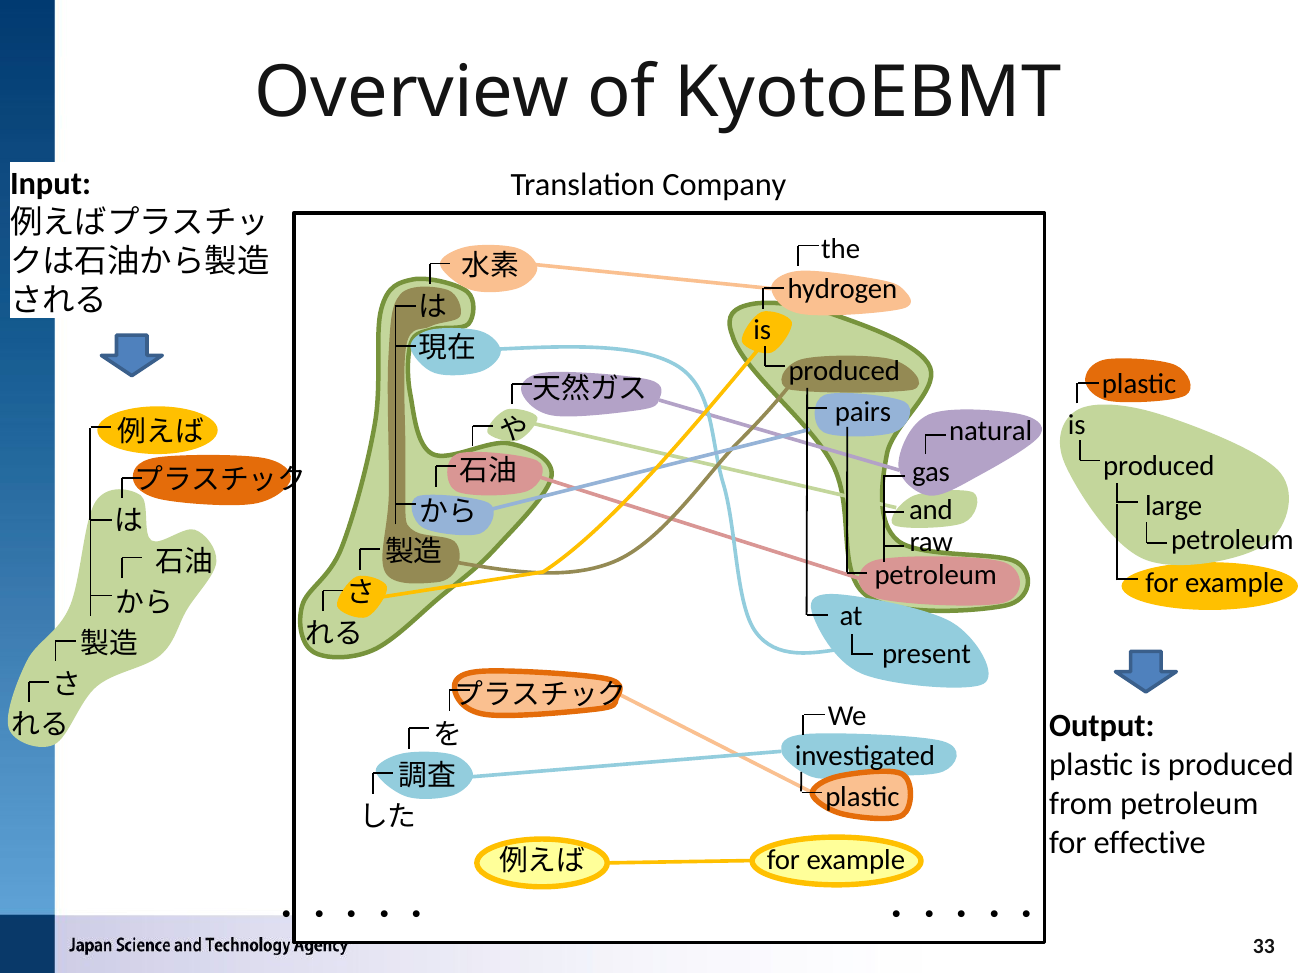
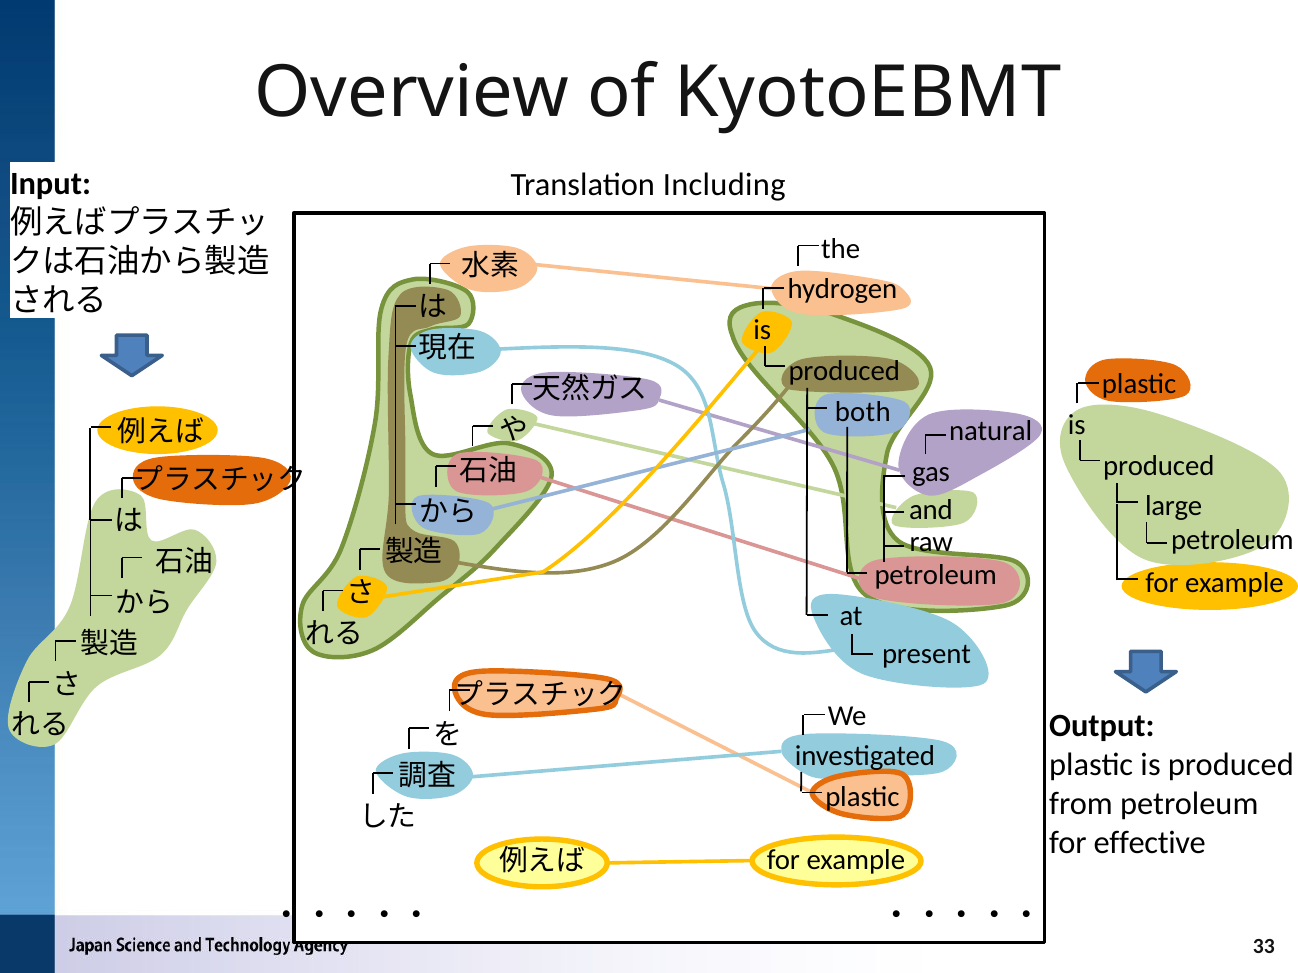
Company: Company -> Including (724, 185)
pairs: pairs -> both (863, 412)
